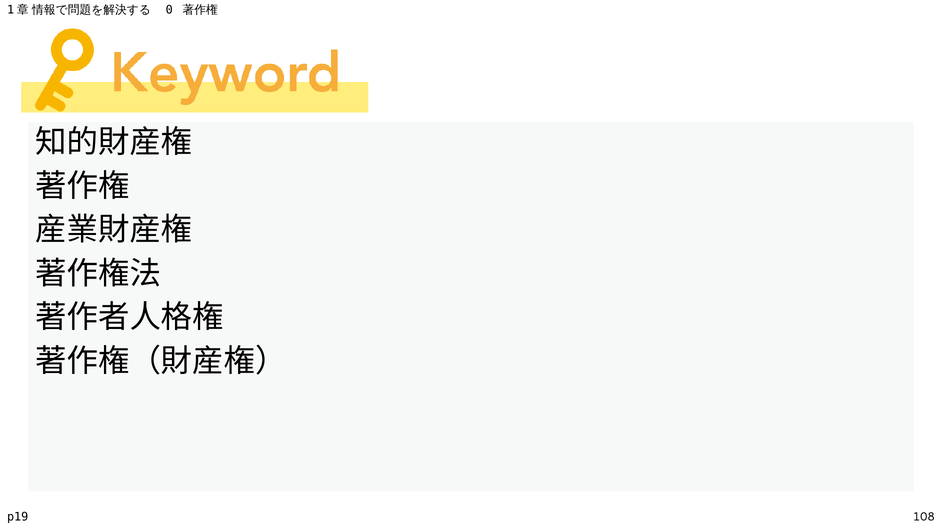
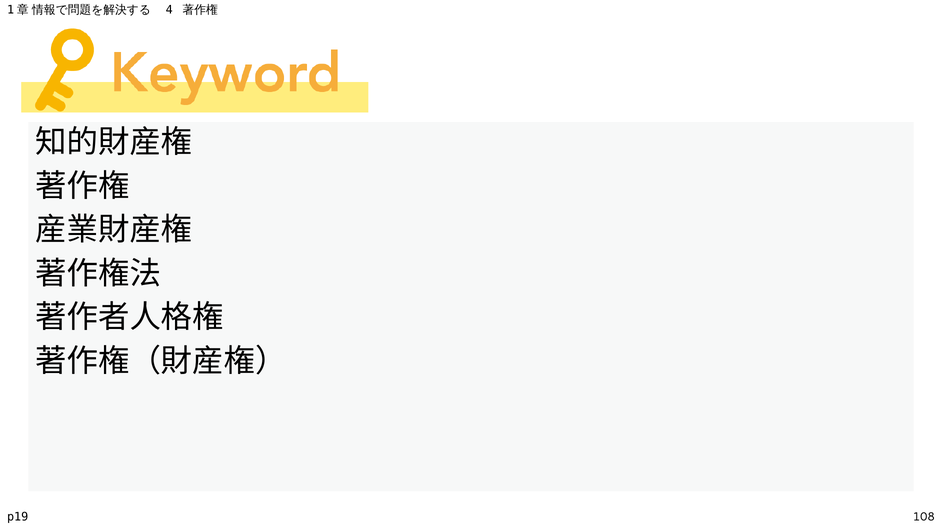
0: 0 -> 4 (169, 10)
